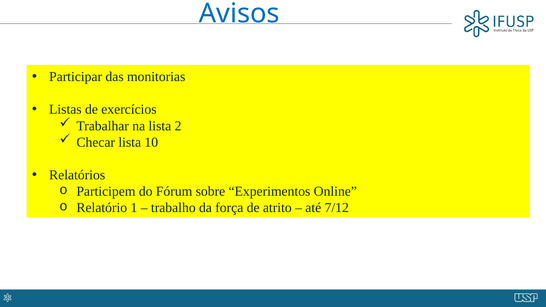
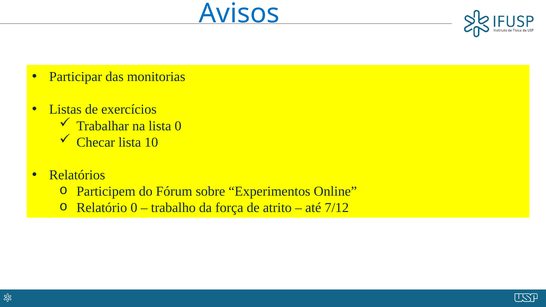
lista 2: 2 -> 0 (178, 126)
Relatório 1: 1 -> 0 (134, 208)
